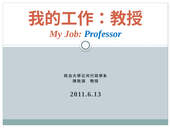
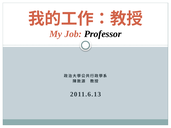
Professor colour: blue -> black (103, 34)
